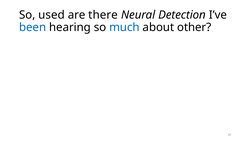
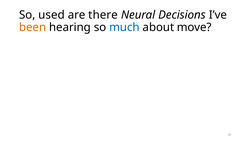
Detection: Detection -> Decisions (182, 15)
been colour: blue -> orange (33, 27)
other: other -> move (194, 27)
